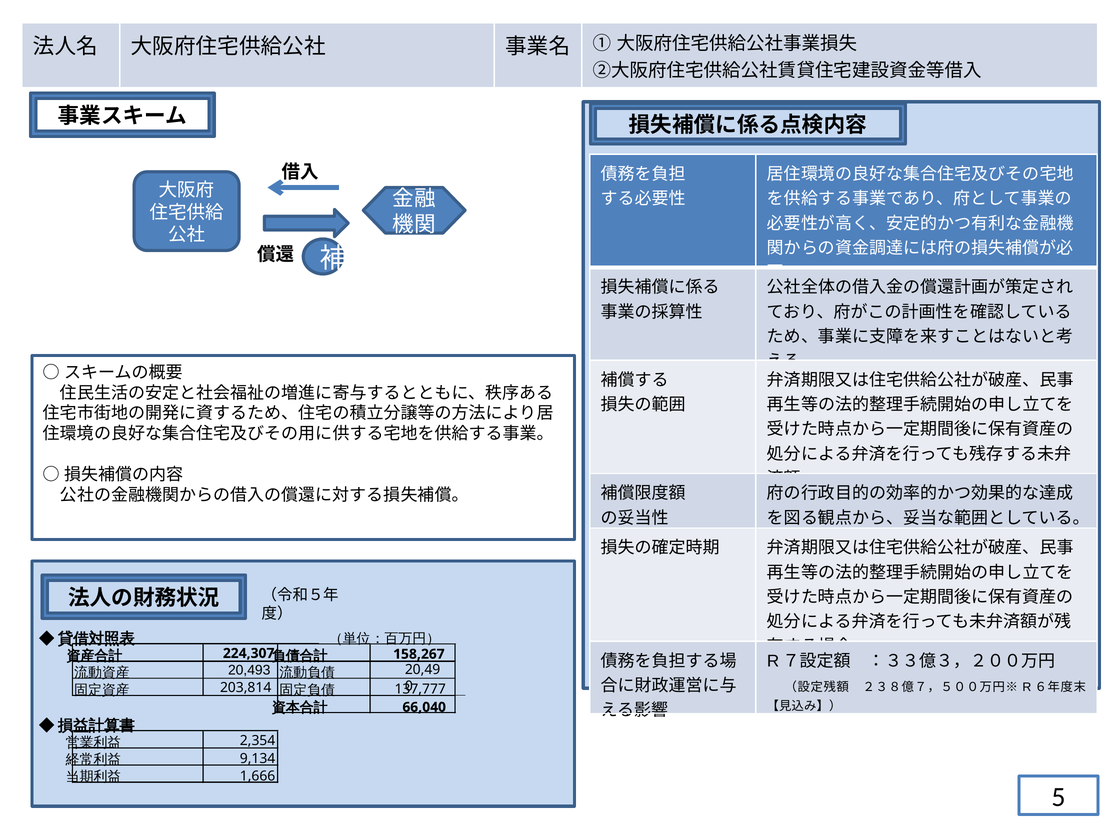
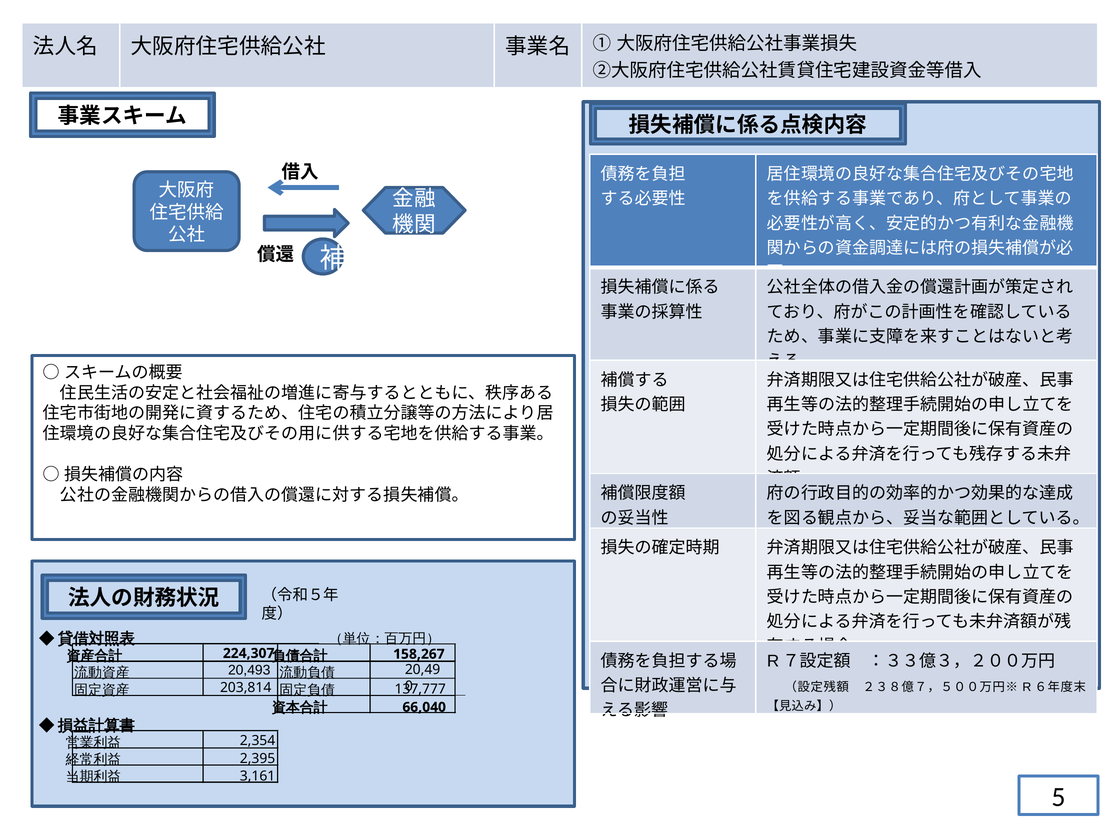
9,134: 9,134 -> 2,395 (258, 758)
1,666: 1,666 -> 3,161 (258, 775)
